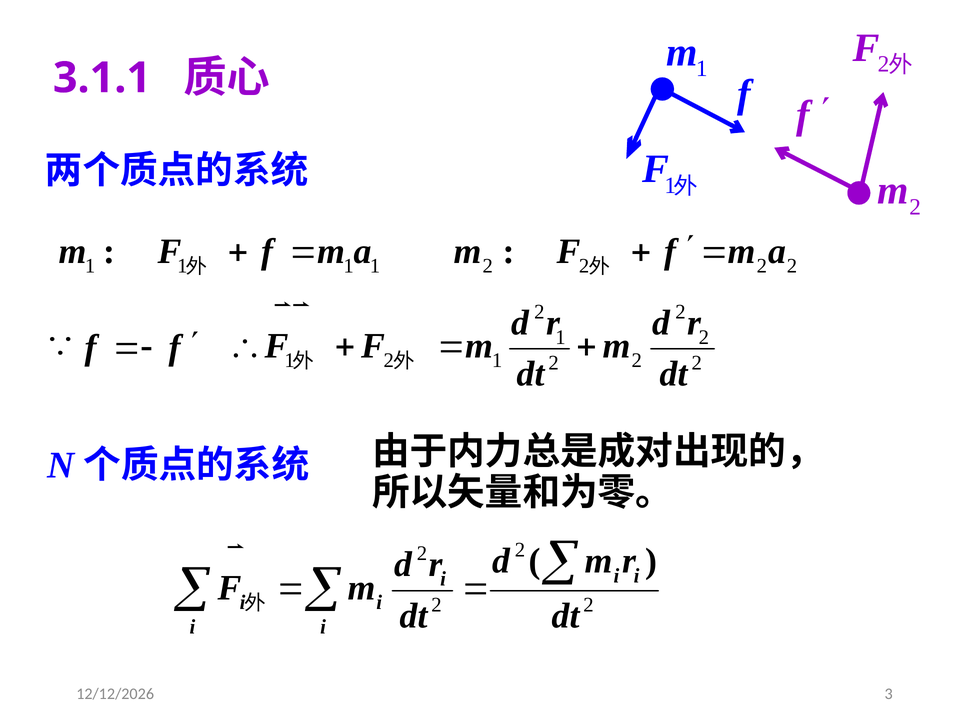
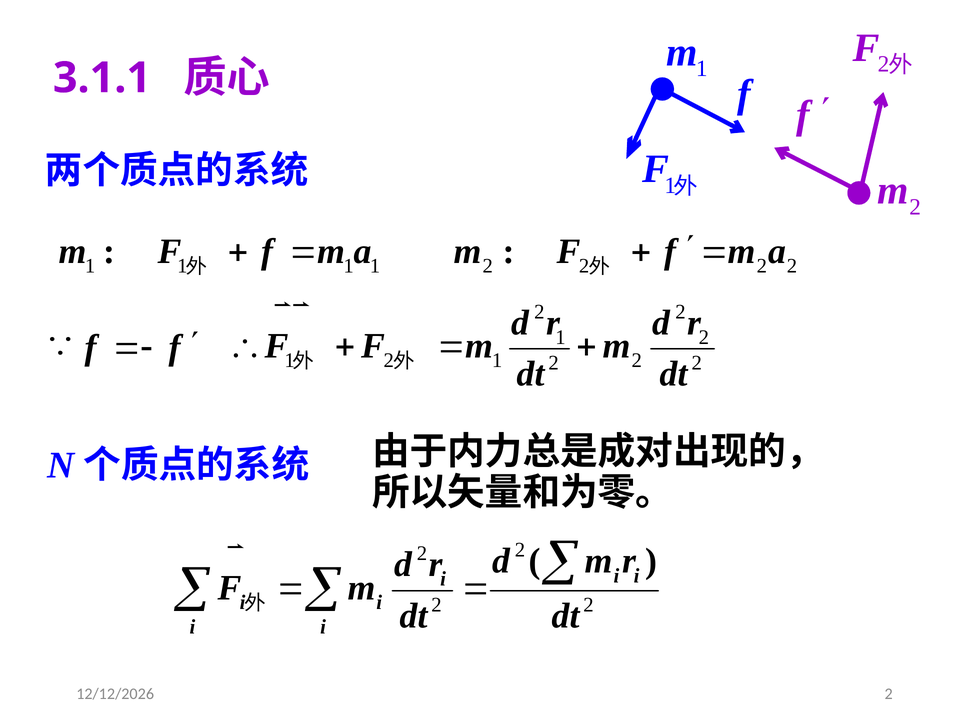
3: 3 -> 2 (889, 694)
